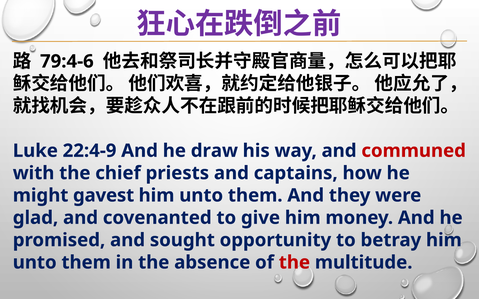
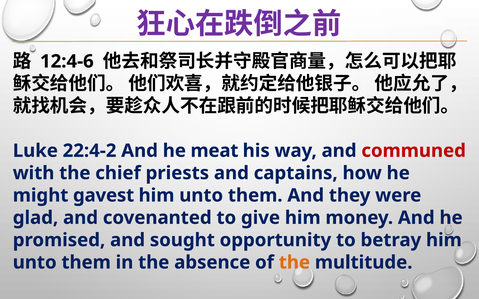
79:4-6: 79:4-6 -> 12:4-6 (67, 61)
22:4-9: 22:4-9 -> 22:4-2 (90, 151)
draw: draw -> meat (214, 151)
the colour: red -> orange (294, 263)
